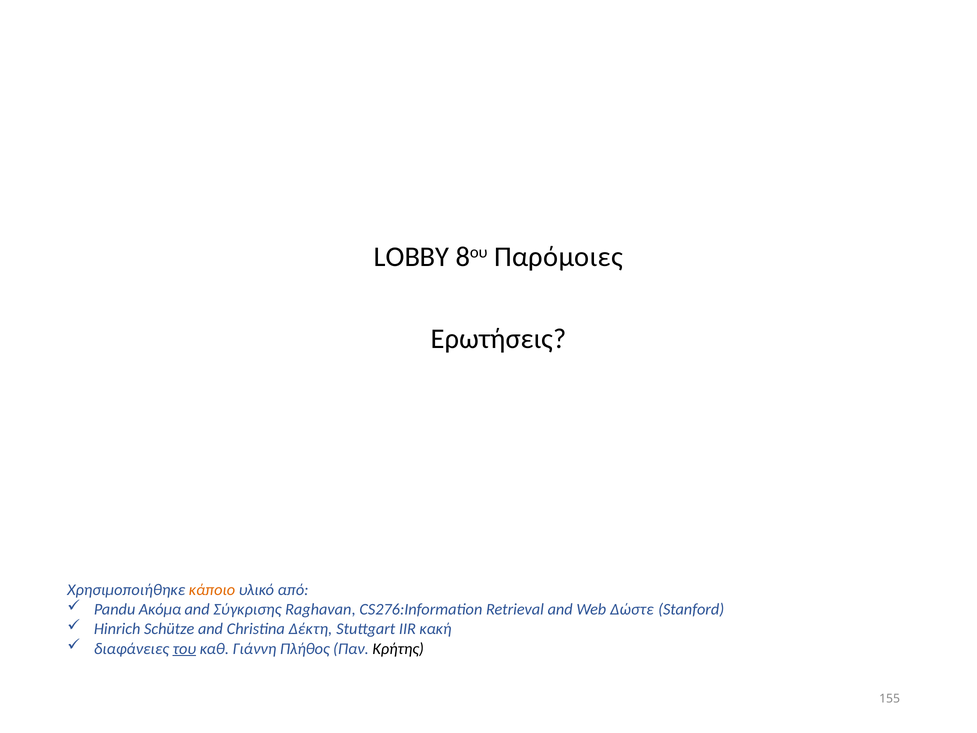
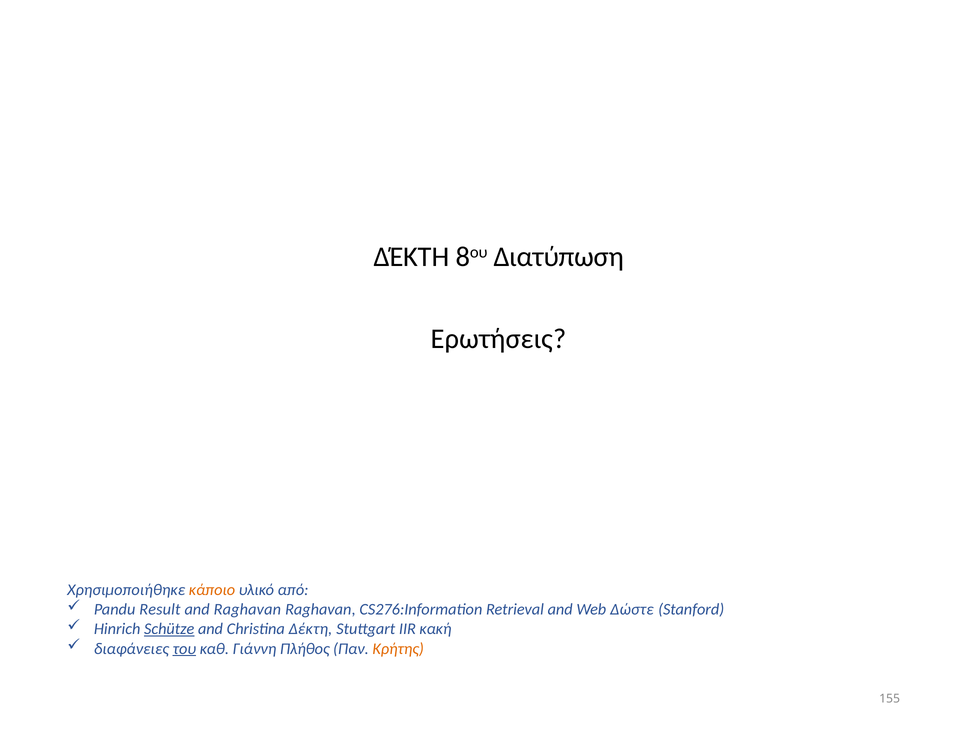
LOBBY: LOBBY -> ΔΈΚΤΗ (412, 257)
Παρόμοιες: Παρόμοιες -> Διατύπωση (559, 257)
Ακόμα: Ακόμα -> Result (160, 609)
and Σύγκρισης: Σύγκρισης -> Raghavan (247, 609)
Schütze underline: none -> present (169, 629)
Κρήτης colour: black -> orange (398, 648)
